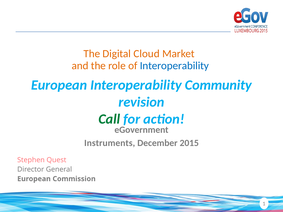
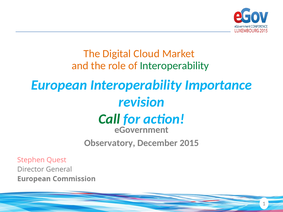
Interoperability colour: blue -> green (174, 66)
Community: Community -> Importance (218, 85)
Instruments: Instruments -> Observatory (110, 143)
